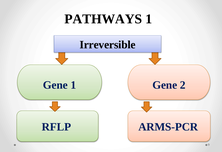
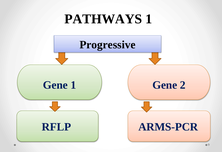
Irreversible: Irreversible -> Progressive (108, 44)
